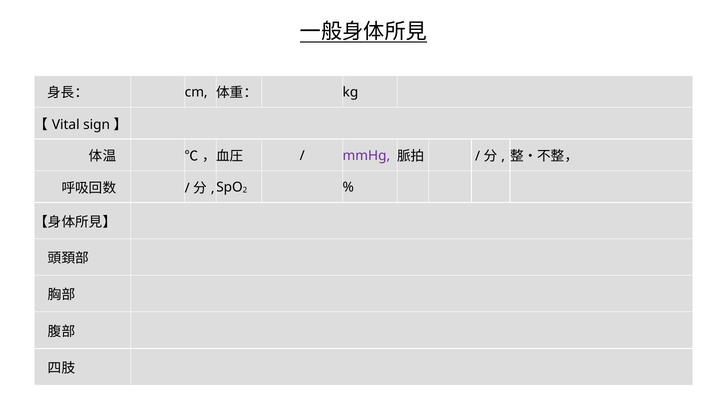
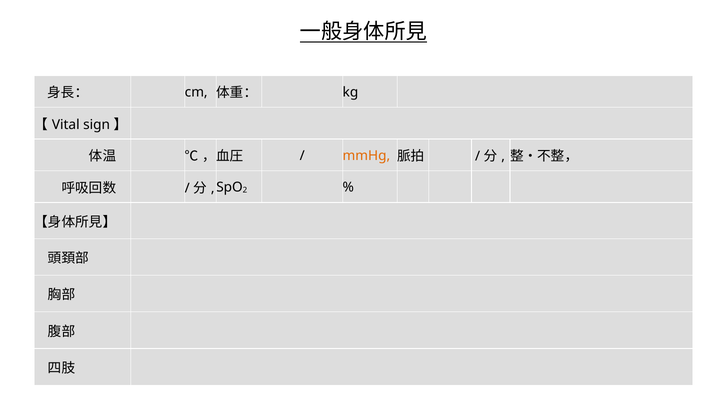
mmHg colour: purple -> orange (366, 156)
